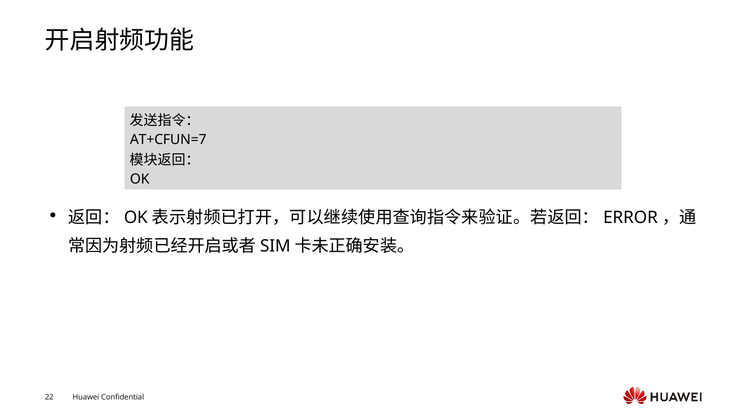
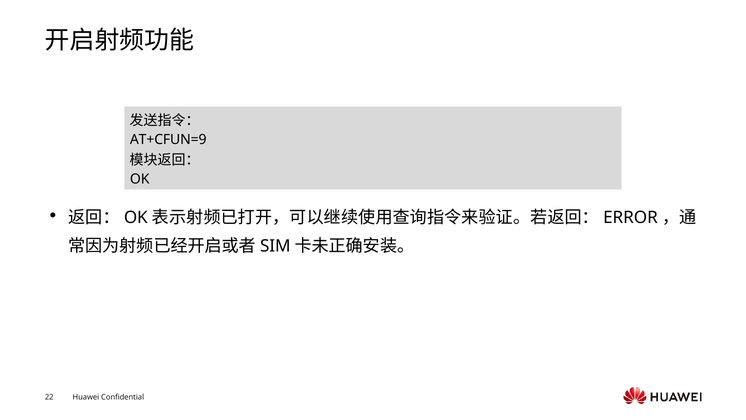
AT+CFUN=7: AT+CFUN=7 -> AT+CFUN=9 (168, 140)
